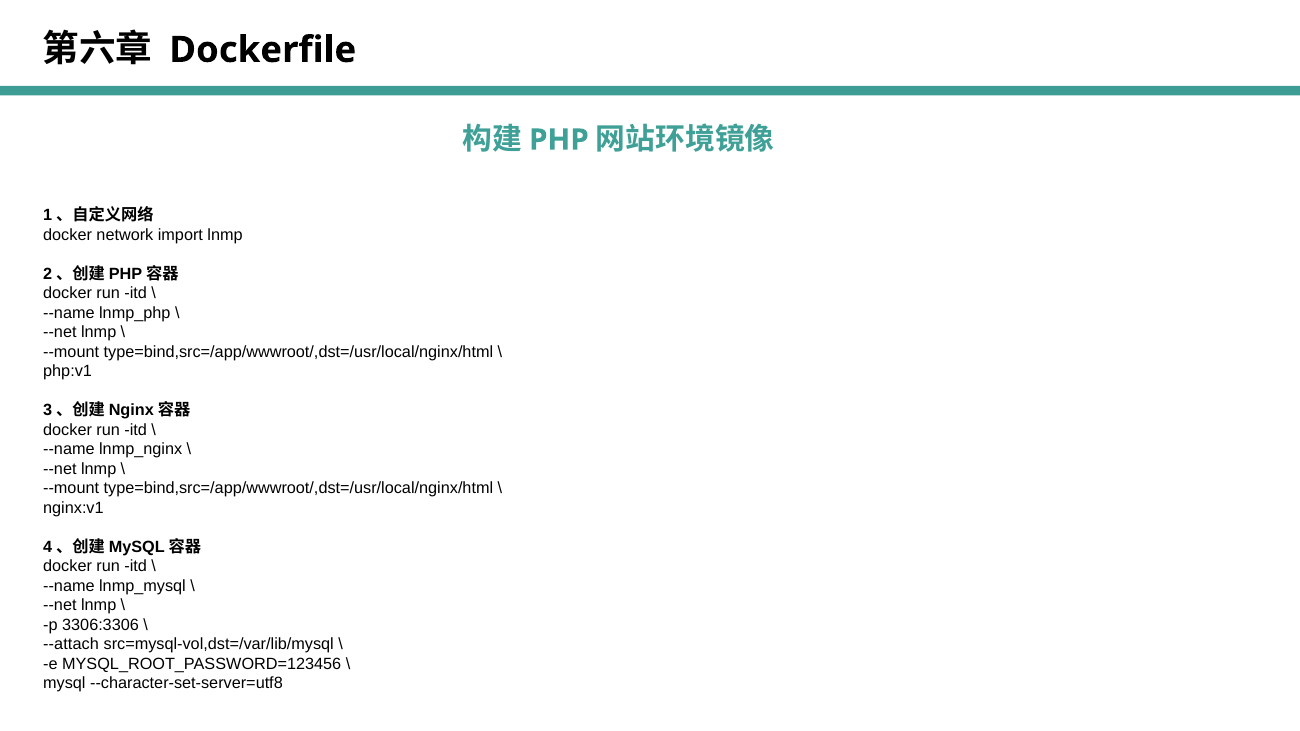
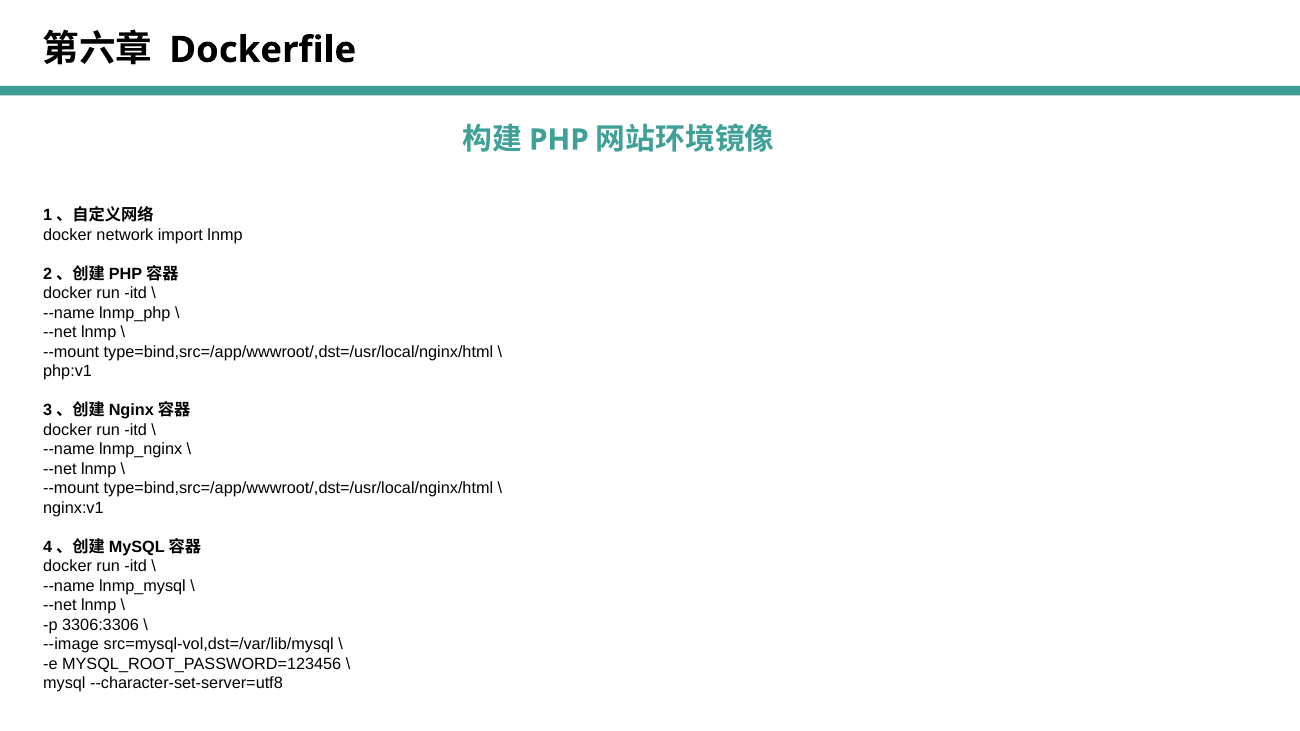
--attach: --attach -> --image (71, 645)
